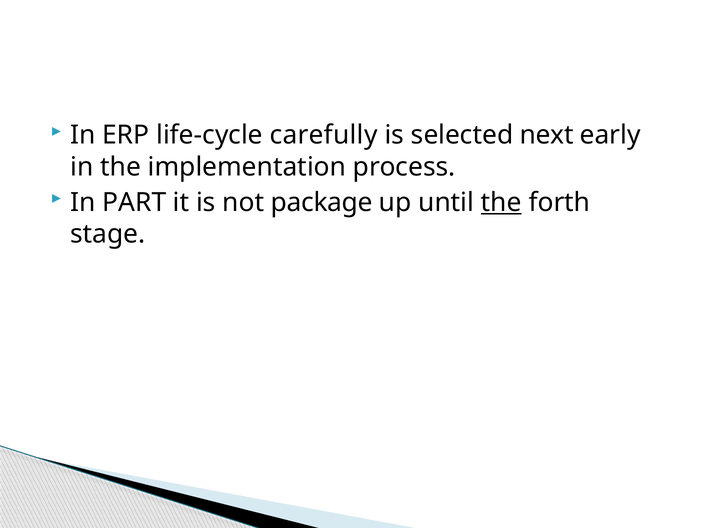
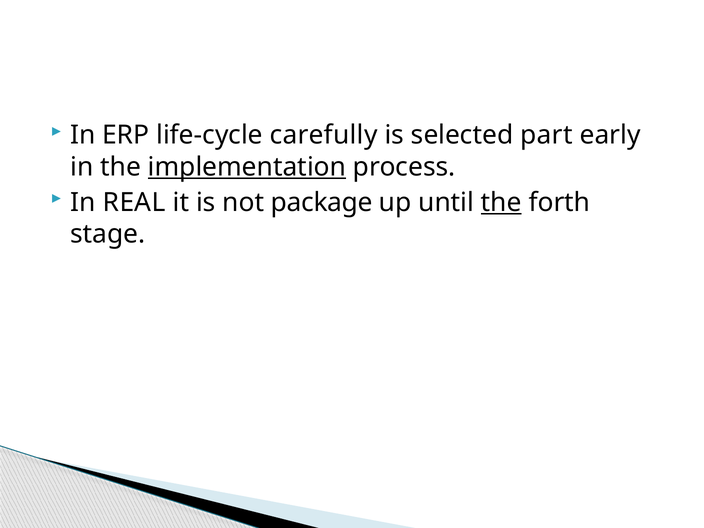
next: next -> part (546, 135)
implementation underline: none -> present (247, 167)
PART: PART -> REAL (134, 203)
